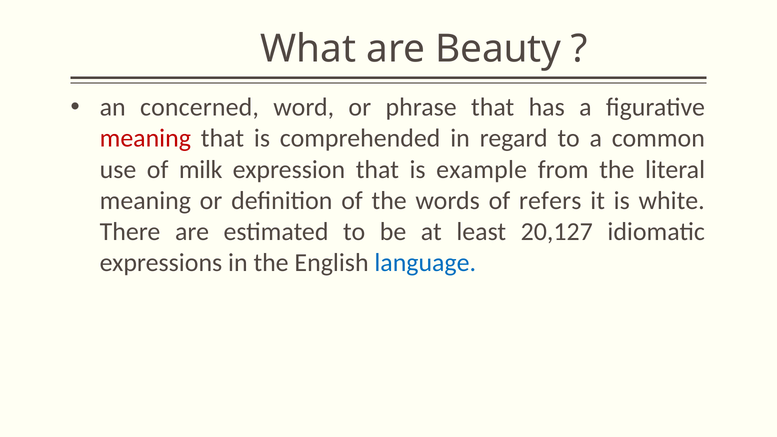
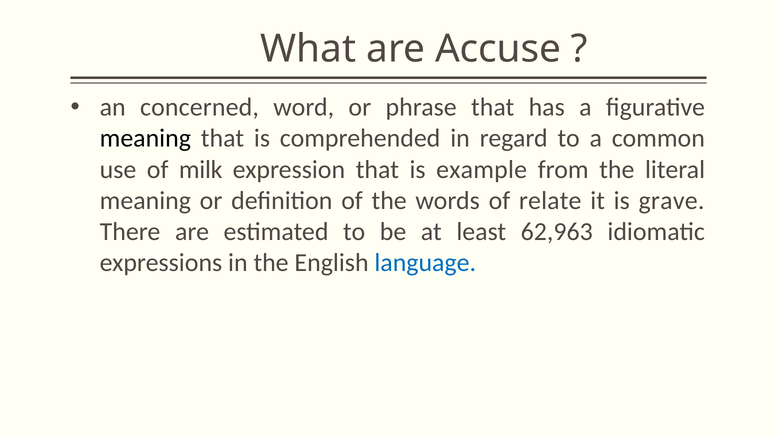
Beauty: Beauty -> Accuse (498, 49)
meaning colour: red -> black (145, 138)
refers: refers -> relate (550, 201)
white: white -> grave (672, 201)
20,127: 20,127 -> 62,963 (557, 232)
